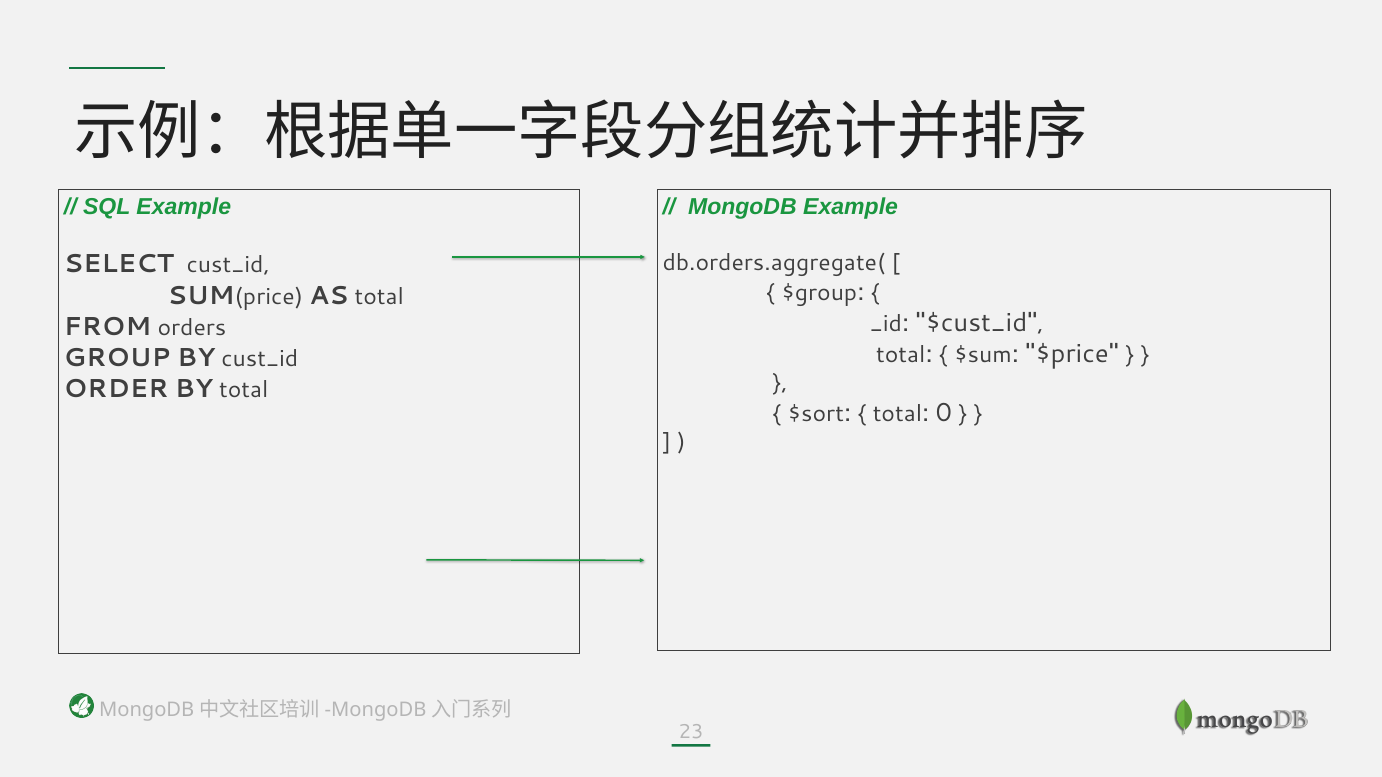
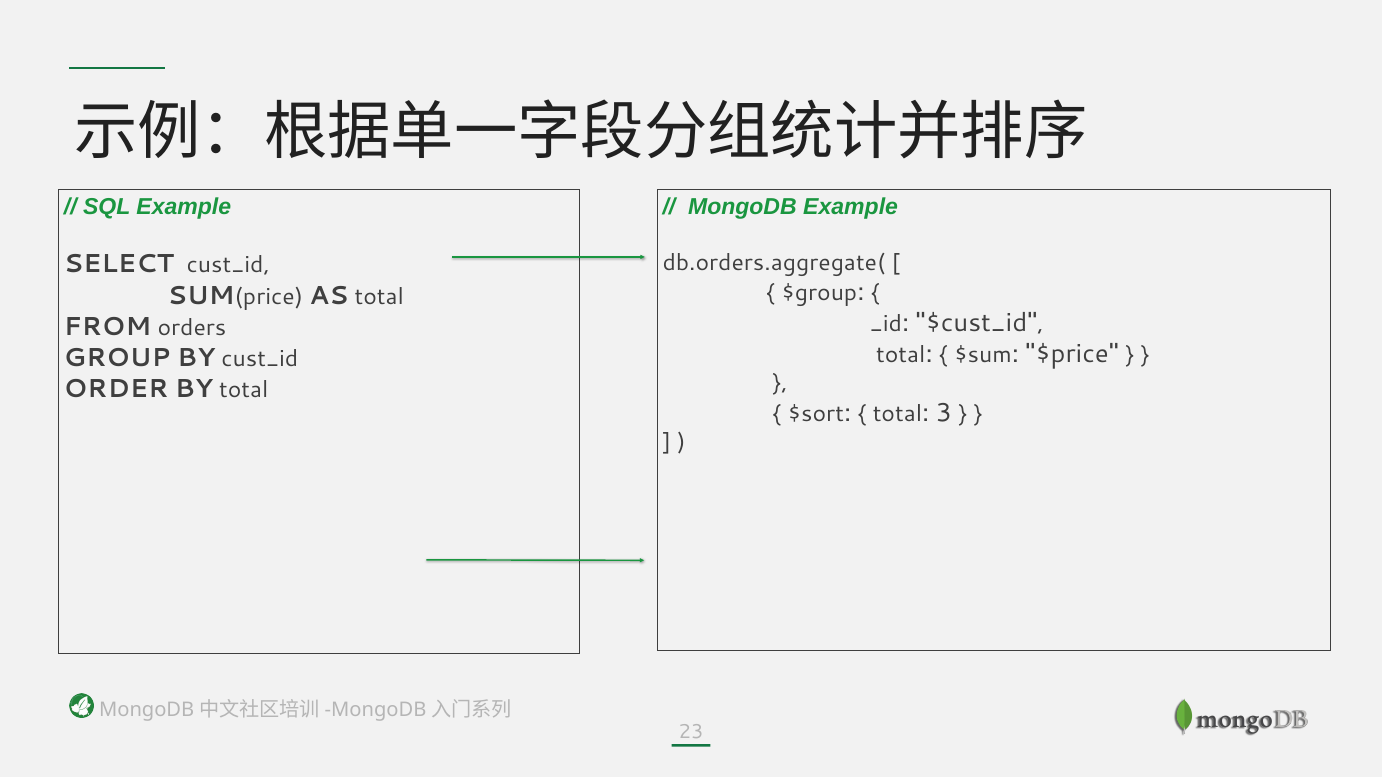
0: 0 -> 3 (944, 413)
